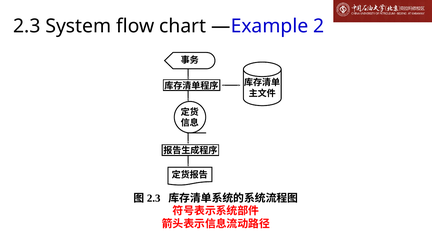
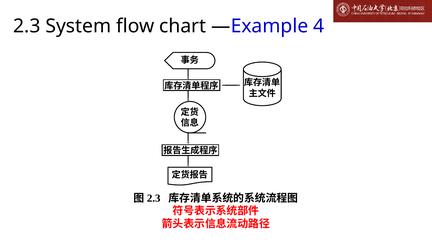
2: 2 -> 4 (319, 26)
